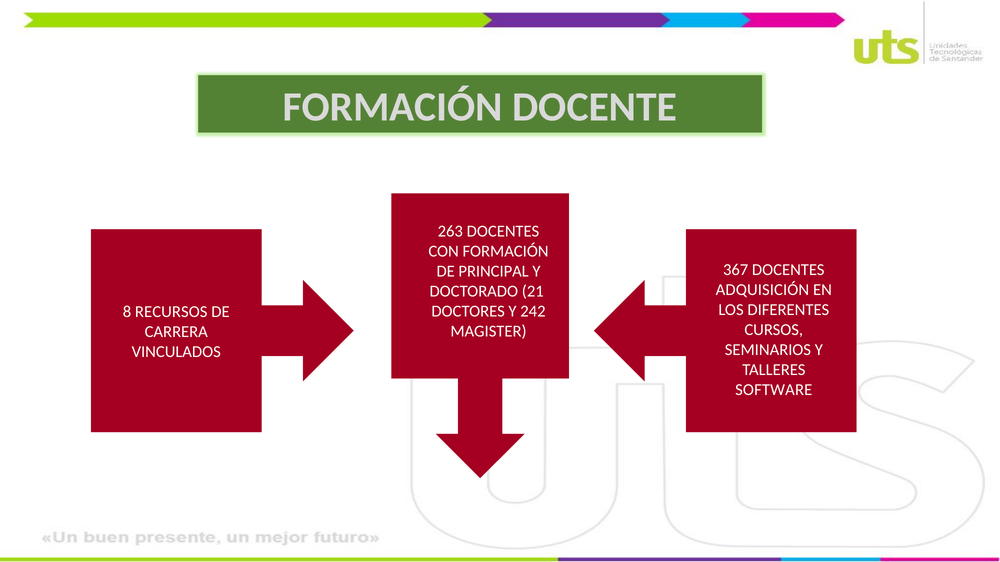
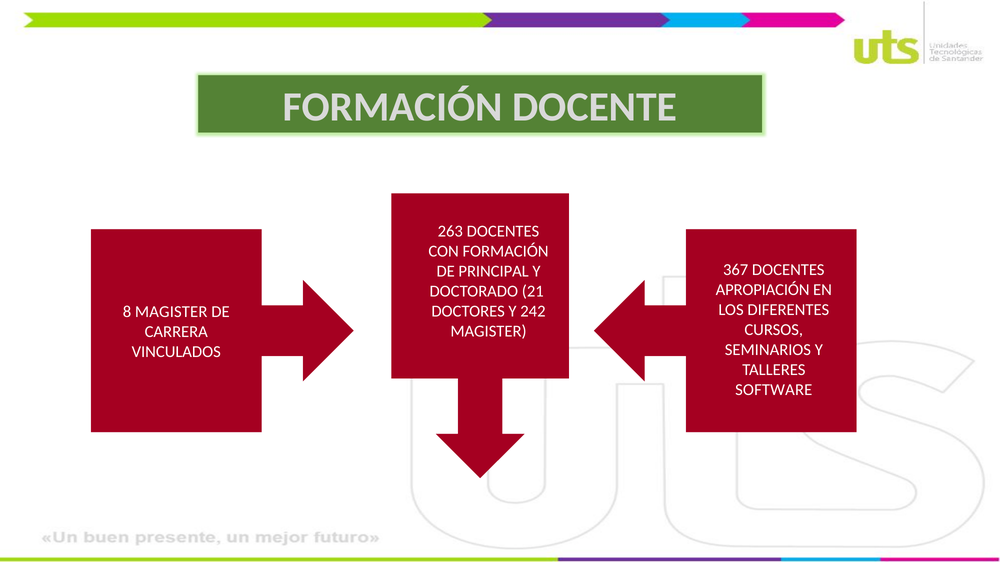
ADQUISICIÓN: ADQUISICIÓN -> APROPIACIÓN (763, 290)
8 RECURSOS: RECURSOS -> MAGISTER (171, 312)
